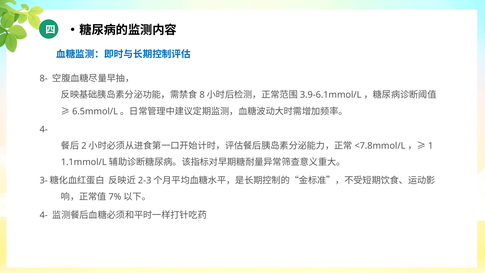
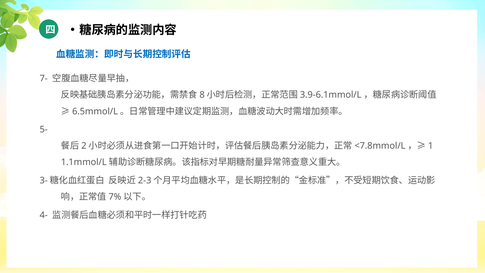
8-: 8- -> 7- (44, 79)
4-: 4- -> 5- (44, 129)
